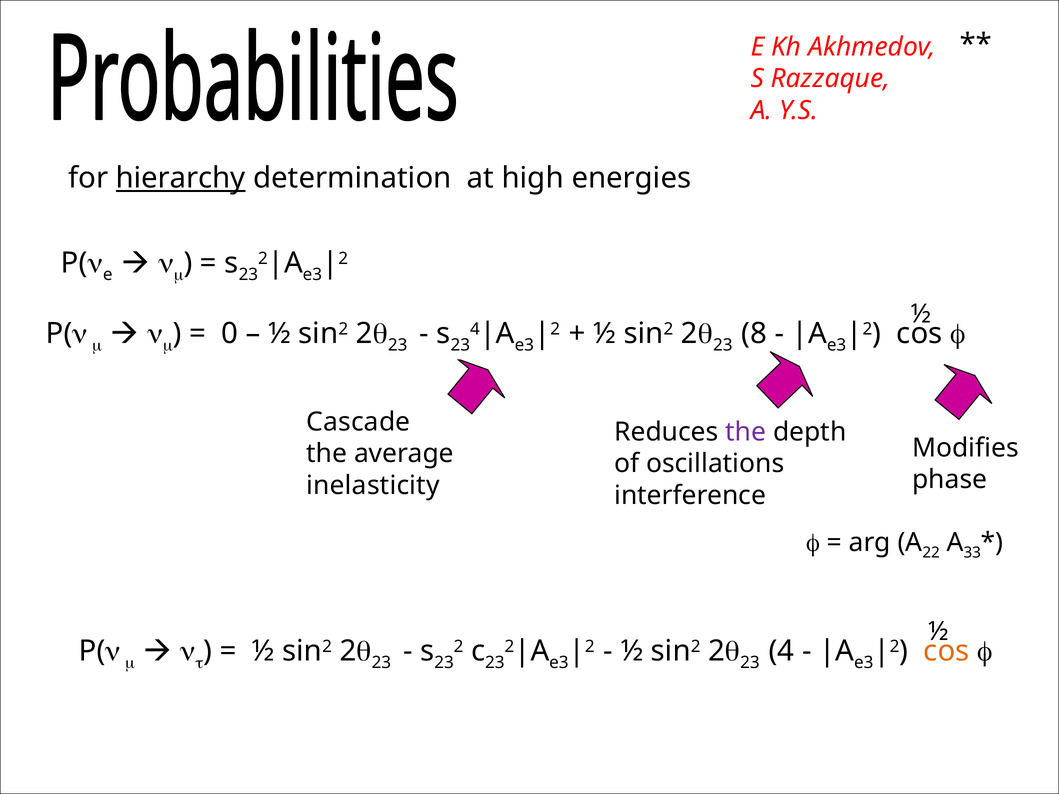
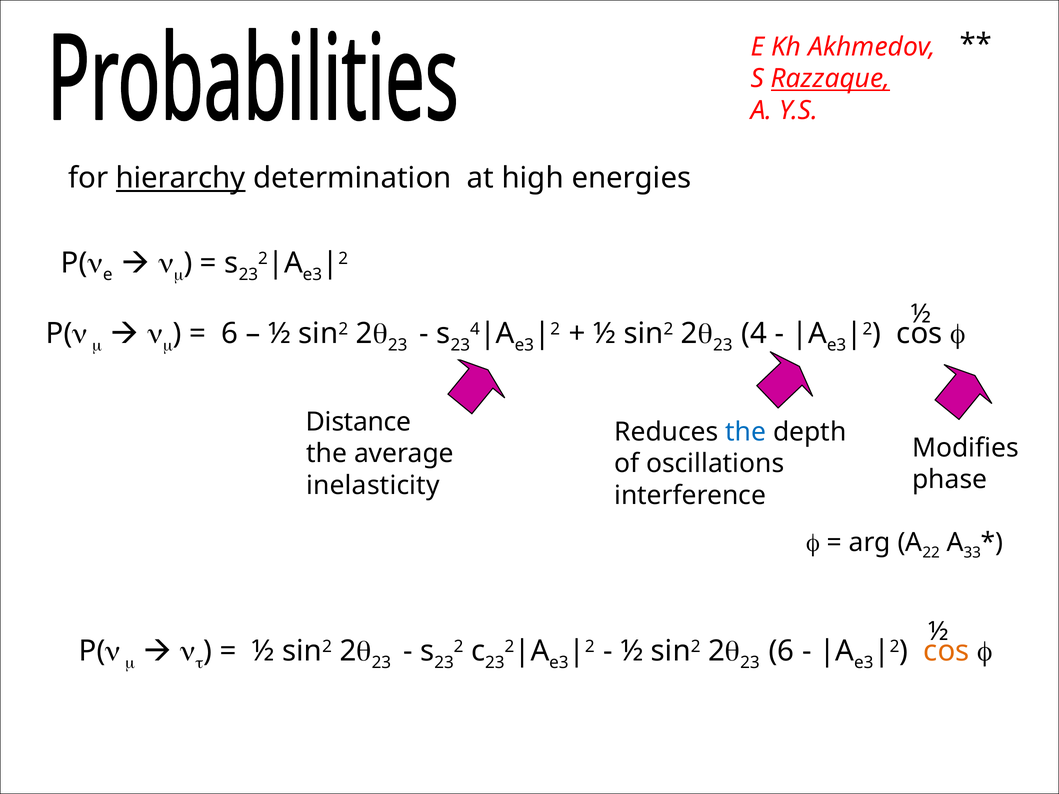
Razzaque underline: none -> present (831, 79)
0: 0 -> 6 (230, 334)
8: 8 -> 4 (754, 334)
Cascade: Cascade -> Distance (359, 422)
the colour: purple -> blue (746, 432)
4: 4 -> 6 (781, 651)
